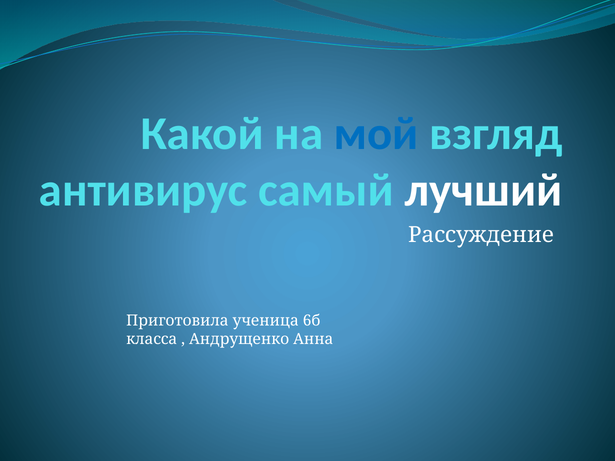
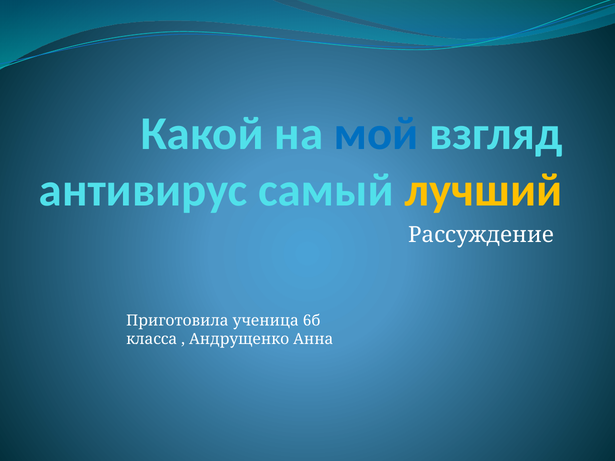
лучший colour: white -> yellow (483, 190)
